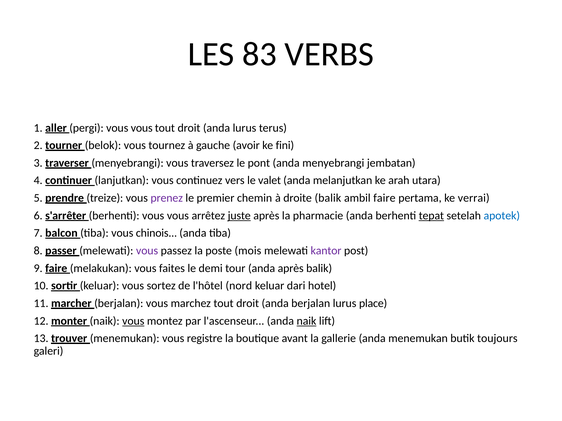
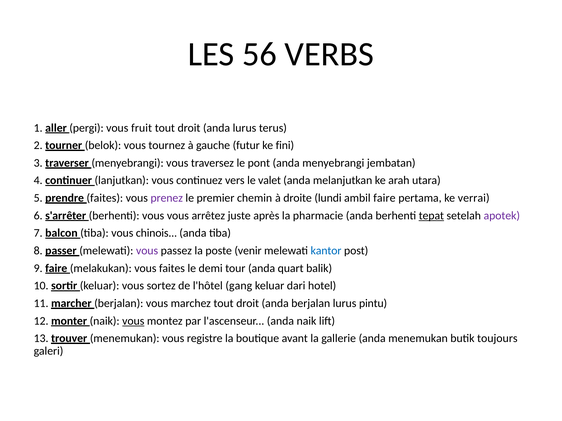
83: 83 -> 56 (259, 54)
pergi vous vous: vous -> fruit (142, 128)
avoir: avoir -> futur (246, 146)
prendre treize: treize -> faites (105, 198)
droite balik: balik -> lundi (328, 198)
juste underline: present -> none (239, 216)
apotek colour: blue -> purple (502, 216)
mois: mois -> venir (248, 251)
kantor colour: purple -> blue (326, 251)
anda après: après -> quart (291, 269)
nord: nord -> gang (239, 286)
place: place -> pintu (373, 304)
naik underline: present -> none (306, 321)
